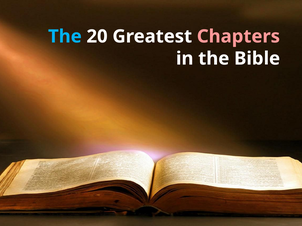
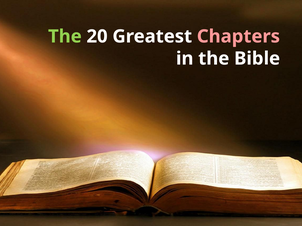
The colour: light blue -> light green (65, 36)
